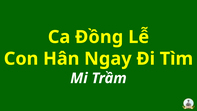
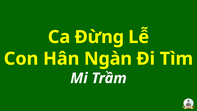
Đồng: Đồng -> Đừng (99, 37)
Ngay: Ngay -> Ngàn (108, 59)
